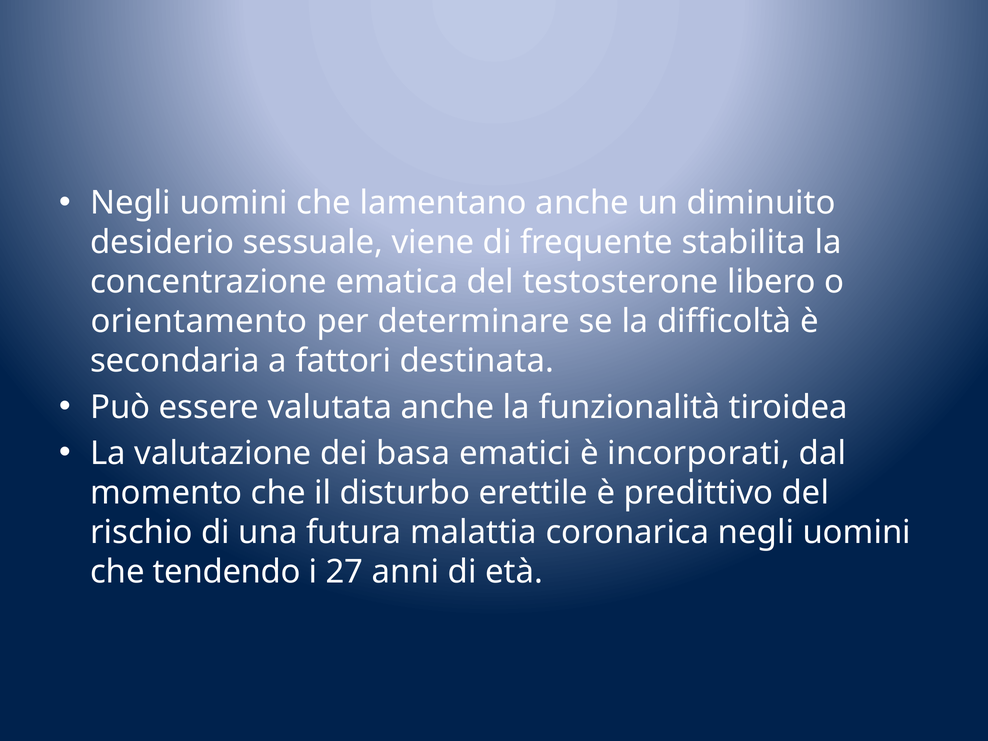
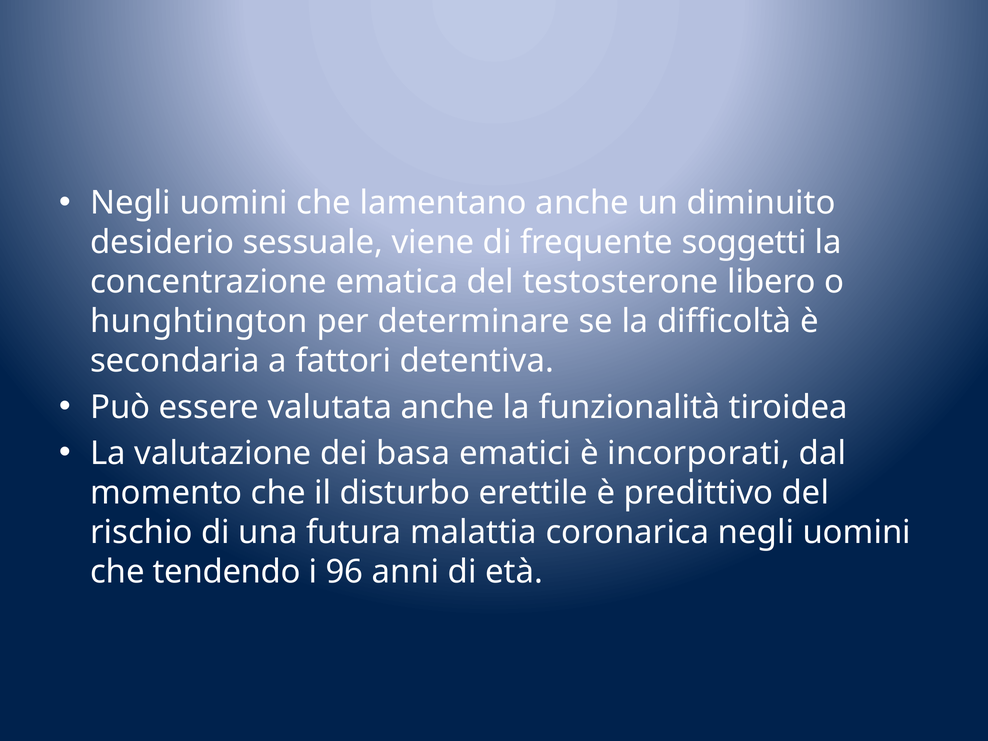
stabilita: stabilita -> soggetti (744, 243)
orientamento: orientamento -> hunghtington (199, 322)
destinata: destinata -> detentiva (477, 361)
27: 27 -> 96 (344, 572)
